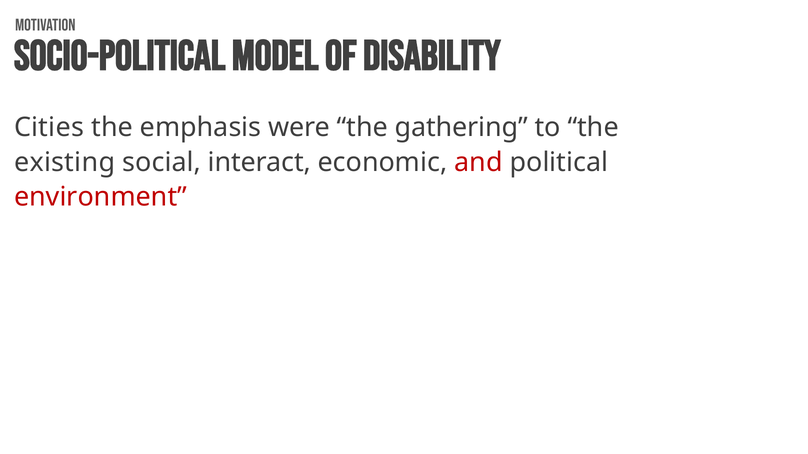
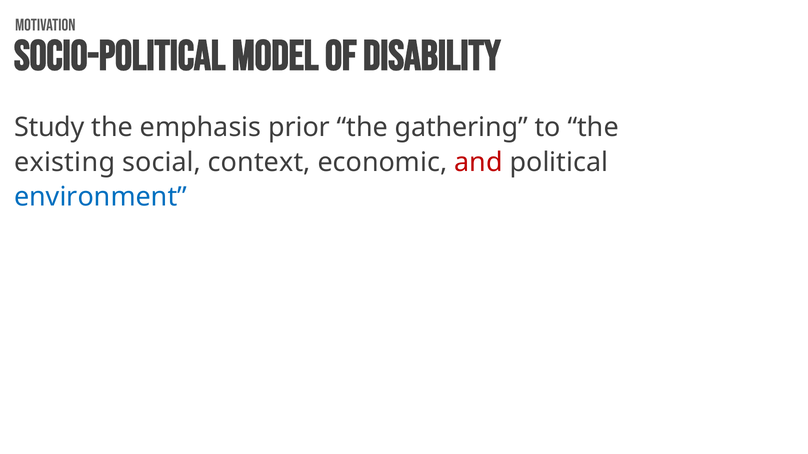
Cities: Cities -> Study (49, 127)
were: were -> prior (299, 127)
interact: interact -> context (259, 162)
environment colour: red -> blue (100, 197)
